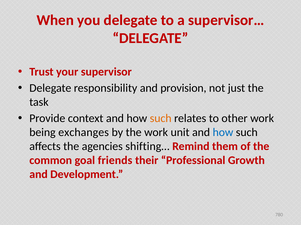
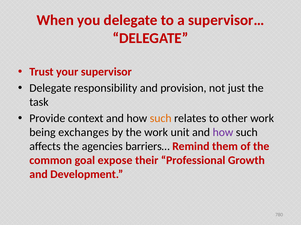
how colour: blue -> purple (223, 133)
shifting…: shifting… -> barriers… (148, 147)
friends: friends -> expose (115, 161)
